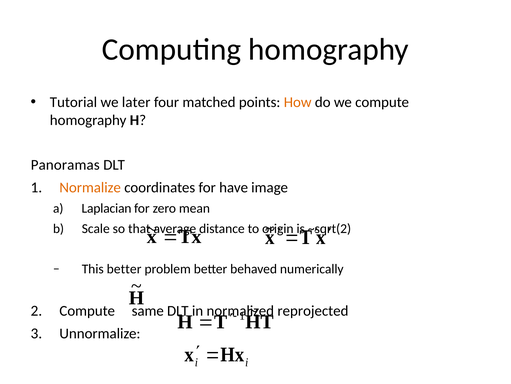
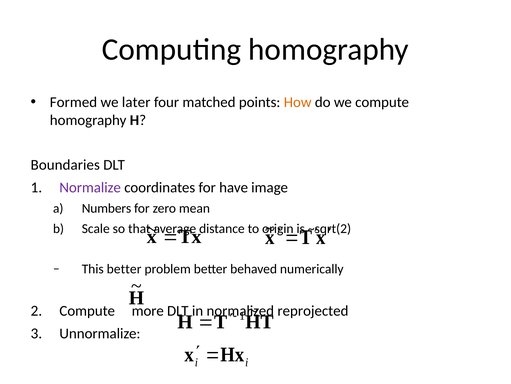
Tutorial: Tutorial -> Formed (73, 102)
Panoramas: Panoramas -> Boundaries (65, 165)
Normalize colour: orange -> purple (90, 187)
Laplacian: Laplacian -> Numbers (106, 208)
same: same -> more (148, 310)
